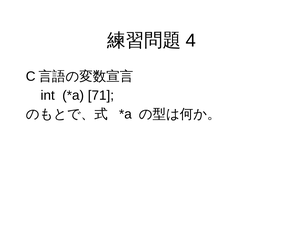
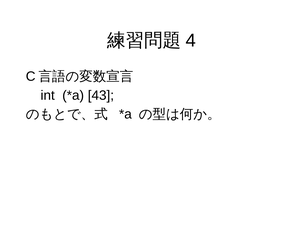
71: 71 -> 43 (101, 95)
